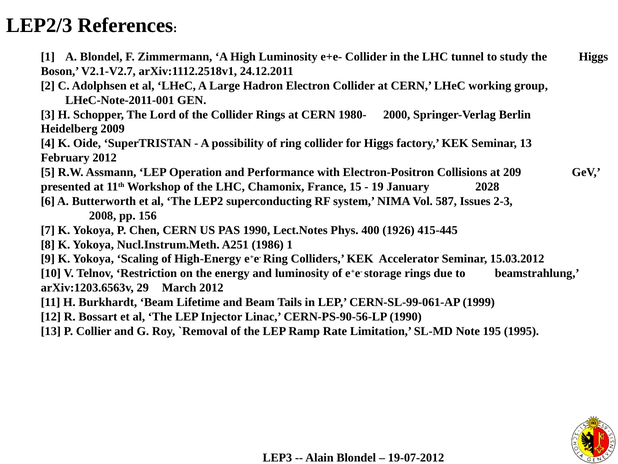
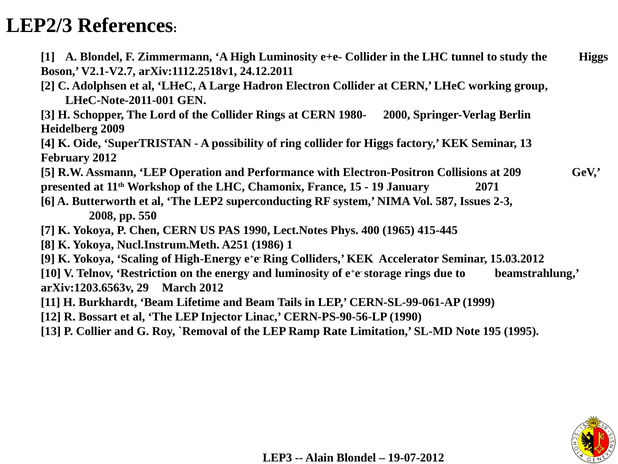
2028: 2028 -> 2071 (487, 187)
156: 156 -> 550 (148, 215)
1926: 1926 -> 1965 (399, 230)
